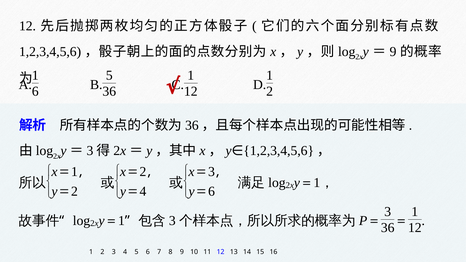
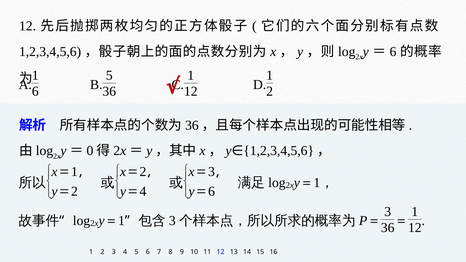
9: 9 -> 6 (393, 52)
3: 3 -> 0 (90, 151)
